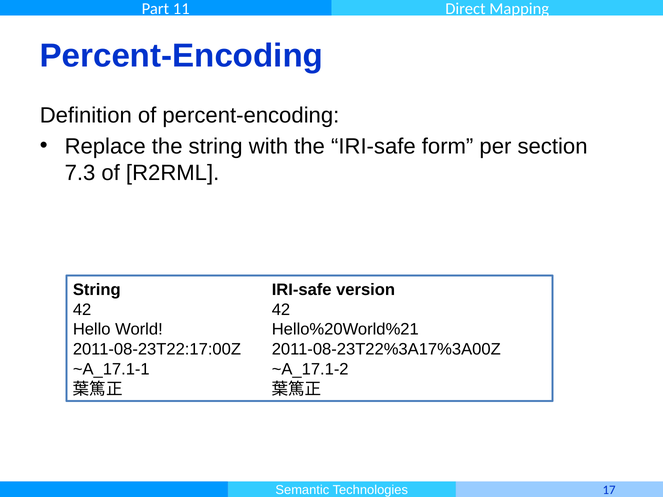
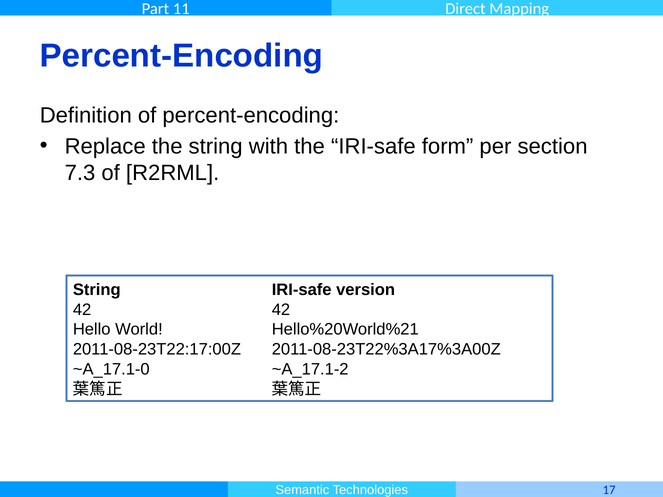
~A_17.1-1: ~A_17.1-1 -> ~A_17.1-0 (111, 369)
